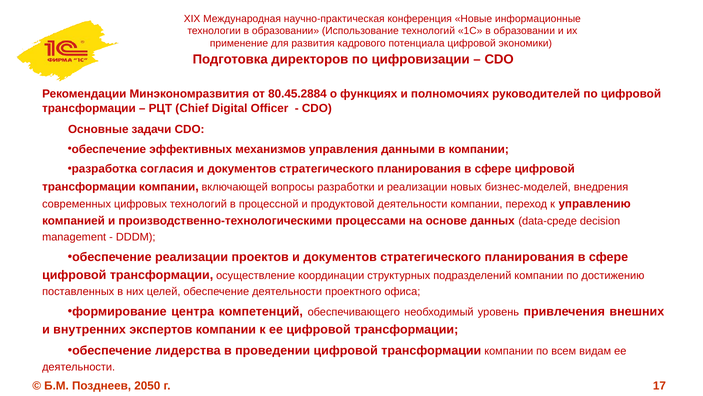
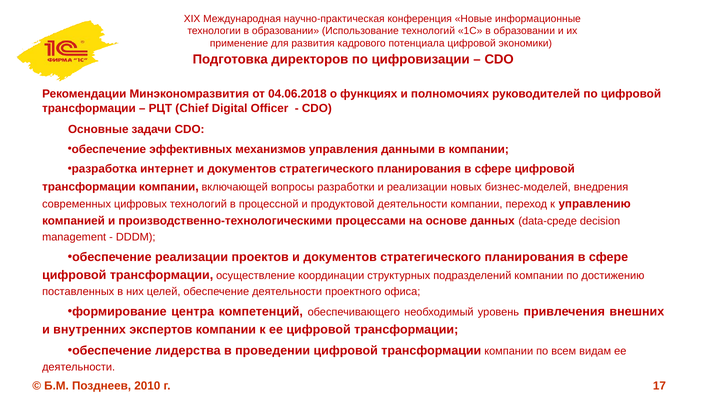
80.45.2884: 80.45.2884 -> 04.06.2018 (297, 94)
согласия: согласия -> интернет (167, 169)
2050: 2050 -> 2010 (147, 385)
